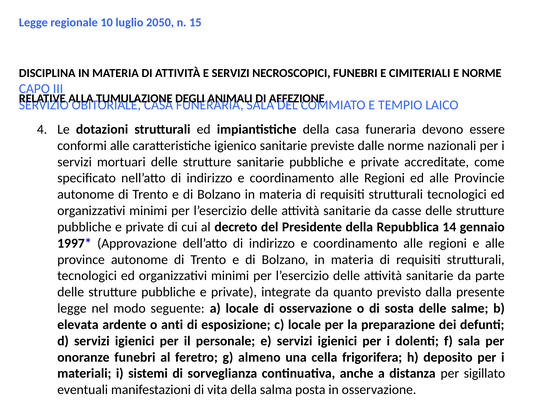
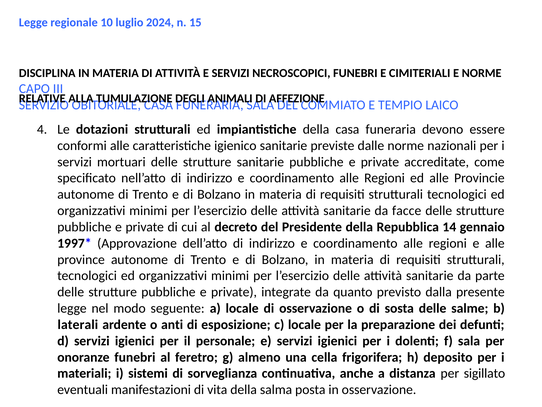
2050: 2050 -> 2024 (160, 22)
casse: casse -> facce (407, 210)
elevata: elevata -> laterali (78, 324)
